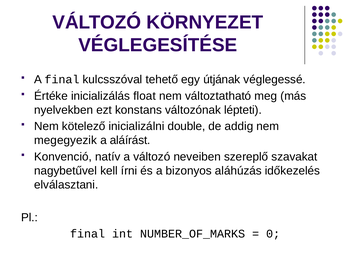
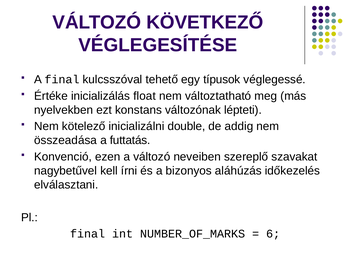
KÖRNYEZET: KÖRNYEZET -> KÖVETKEZŐ (205, 22)
útjának: útjának -> típusok (222, 79)
megegyezik: megegyezik -> összeadása (66, 140)
aláírást: aláírást -> futtatás (130, 140)
natív: natív -> ezen (108, 156)
0: 0 -> 6 (273, 233)
